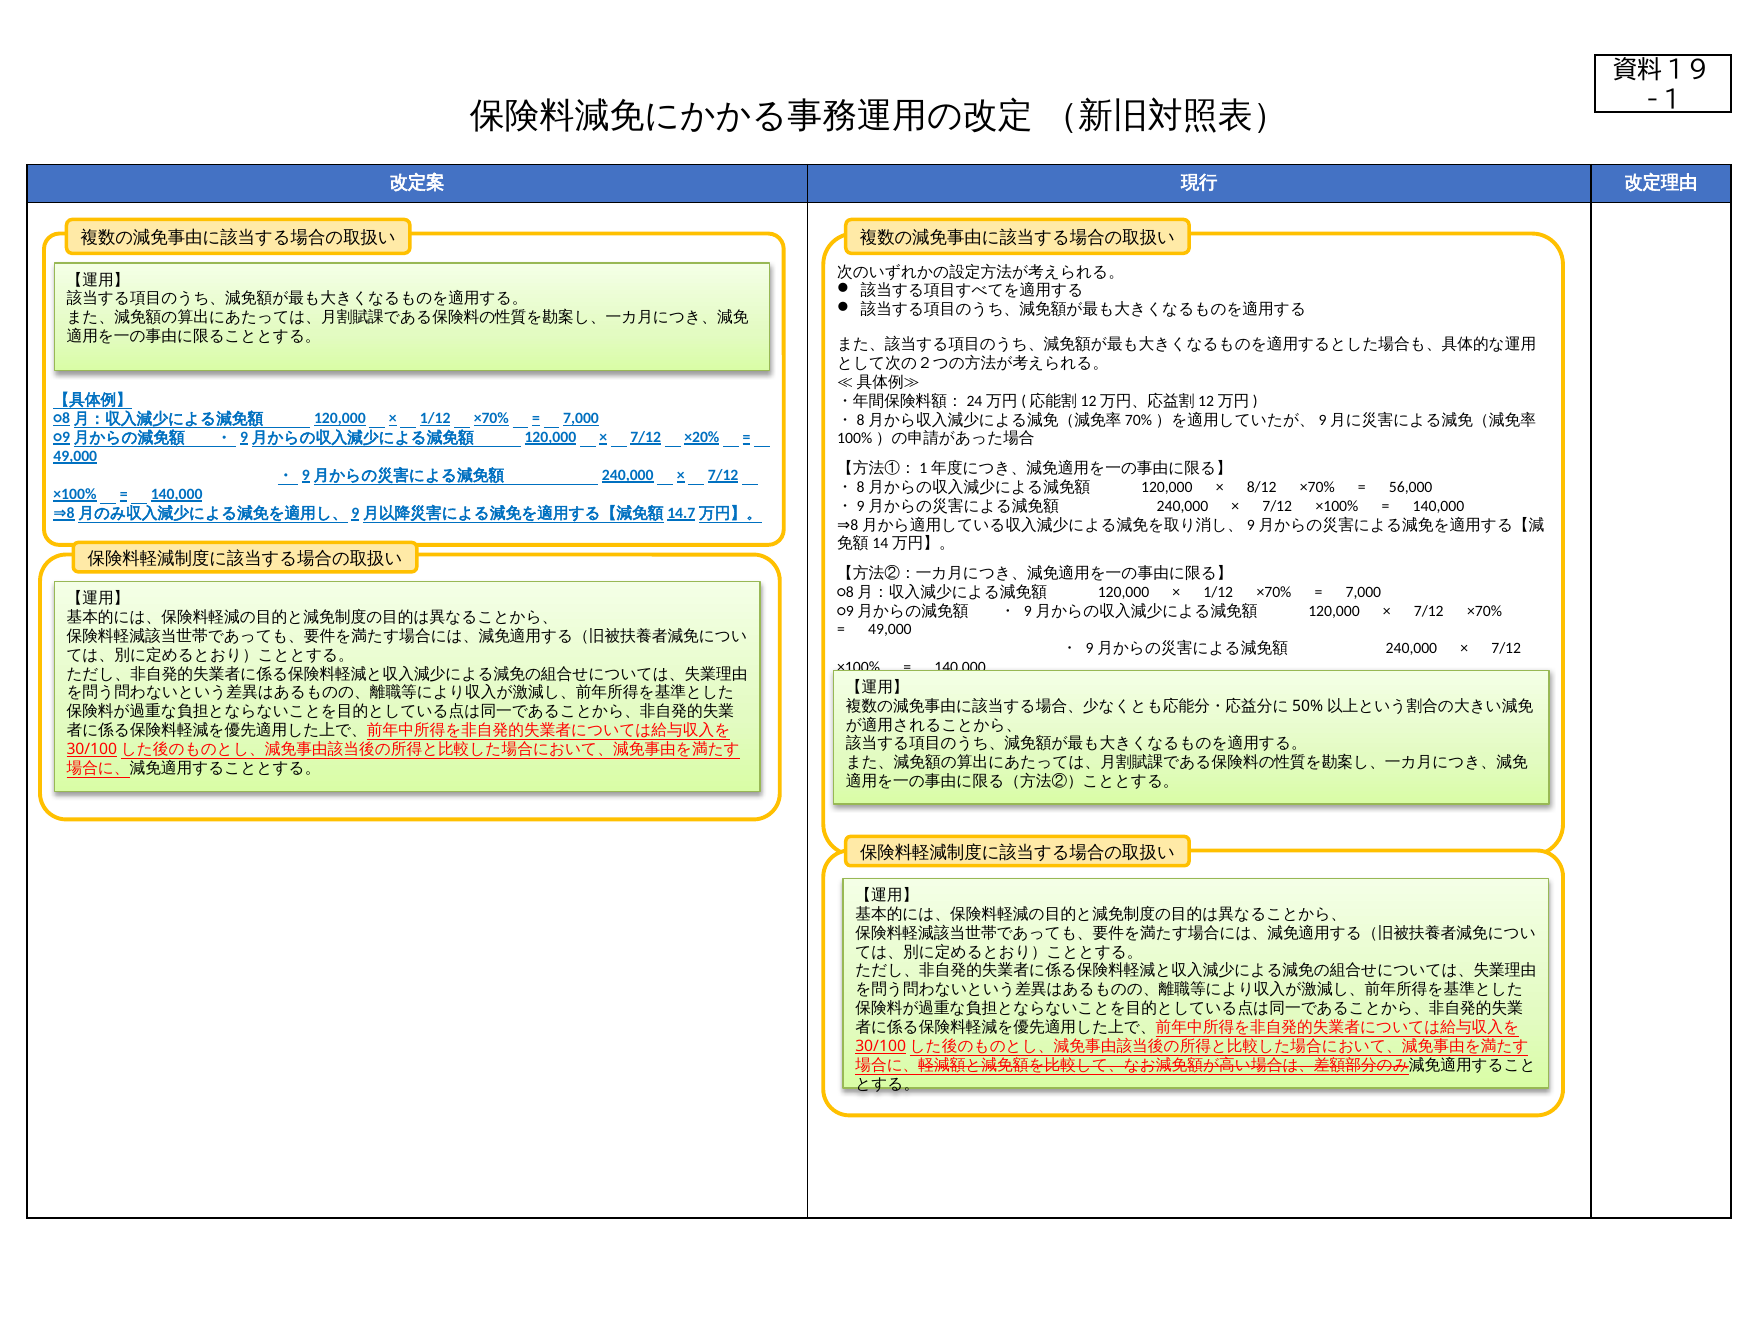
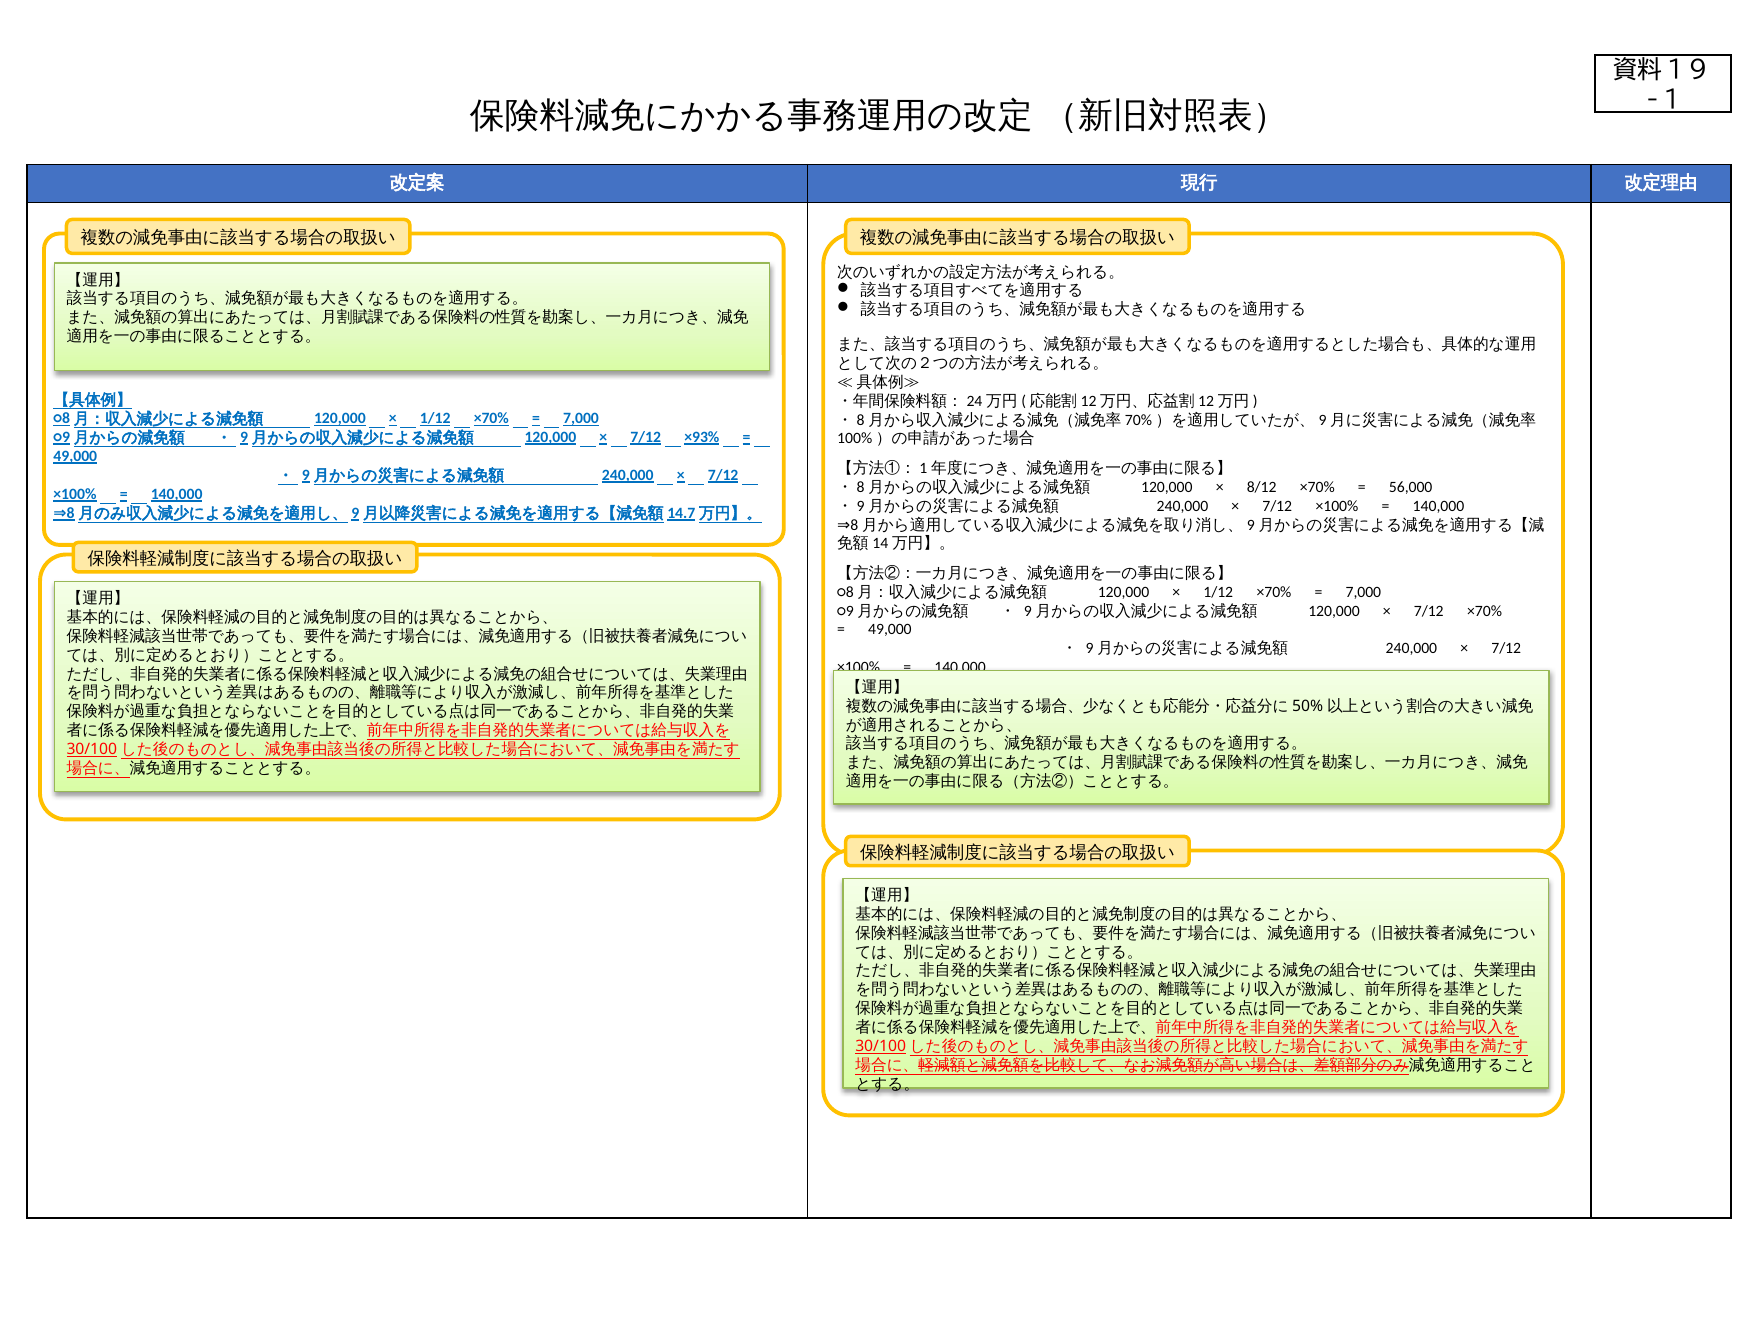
×20%: ×20% -> ×93% (702, 437)
